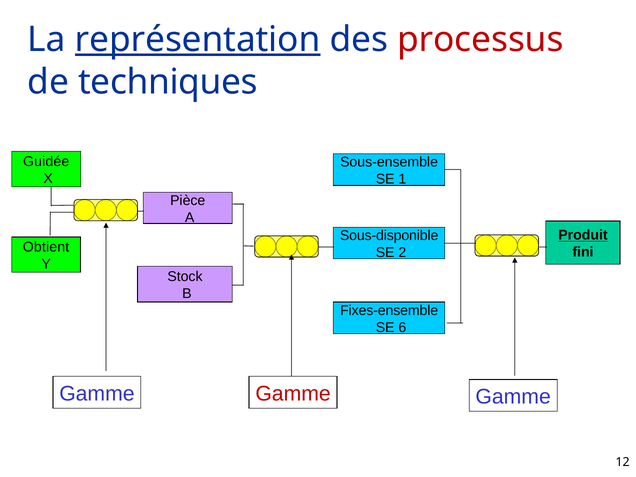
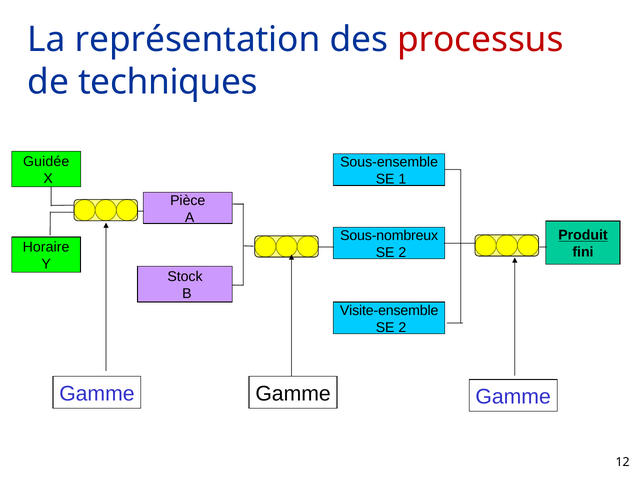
représentation underline: present -> none (198, 40)
Sous-disponible: Sous-disponible -> Sous-nombreux (389, 236)
Obtient: Obtient -> Horaire (46, 247)
Fixes-ensemble: Fixes-ensemble -> Visite-ensemble (389, 310)
6: 6 -> 2 (402, 327)
Gamme colour: red -> black (293, 394)
